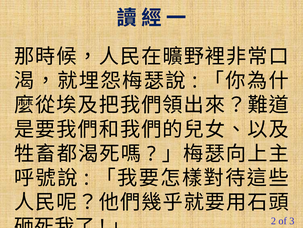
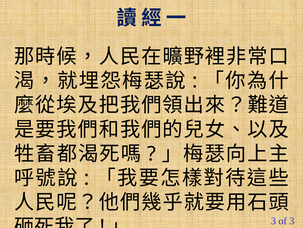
2: 2 -> 3 (273, 220)
